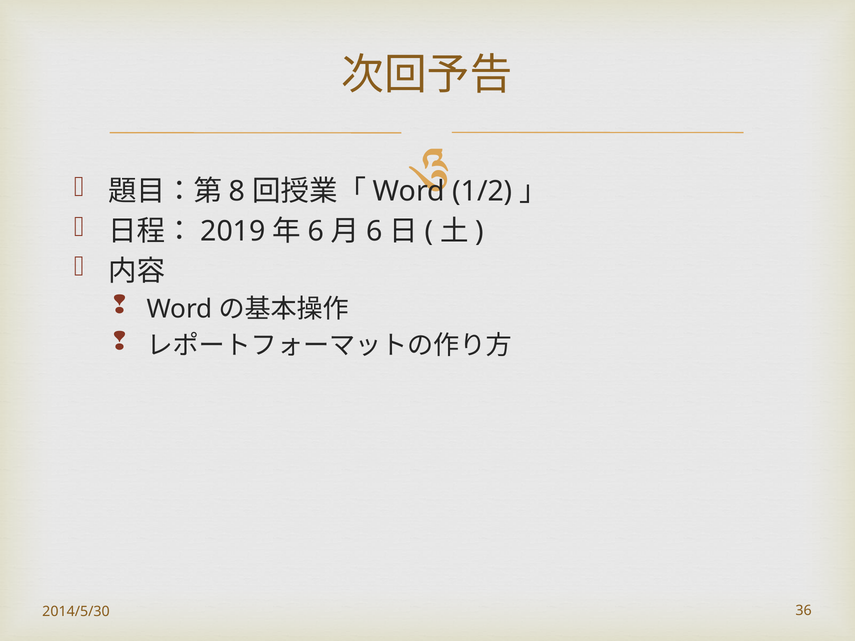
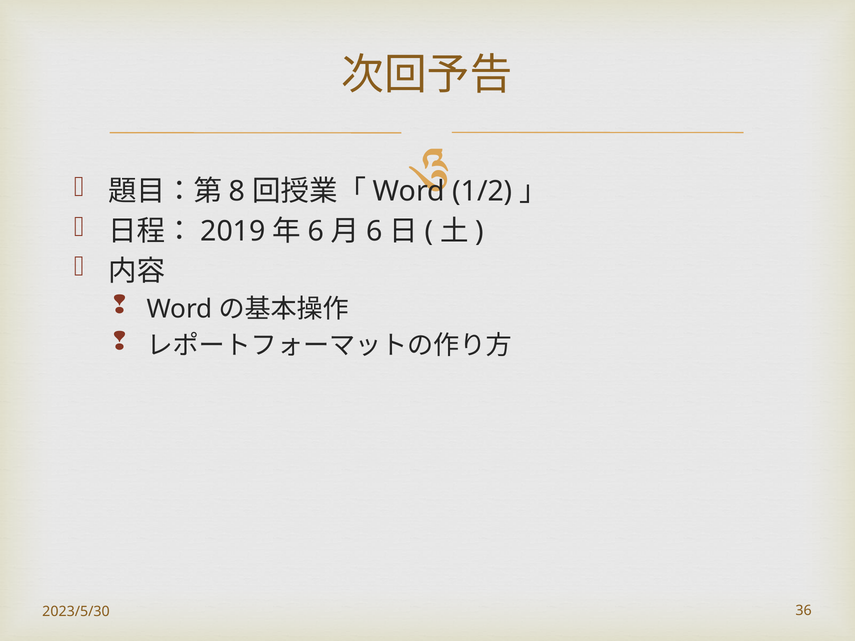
2014/5/30: 2014/5/30 -> 2023/5/30 (76, 612)
